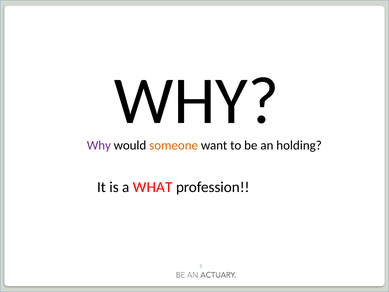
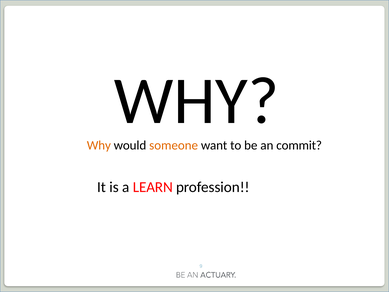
Why colour: purple -> orange (99, 145)
holding: holding -> commit (299, 145)
WHAT: WHAT -> LEARN (153, 187)
